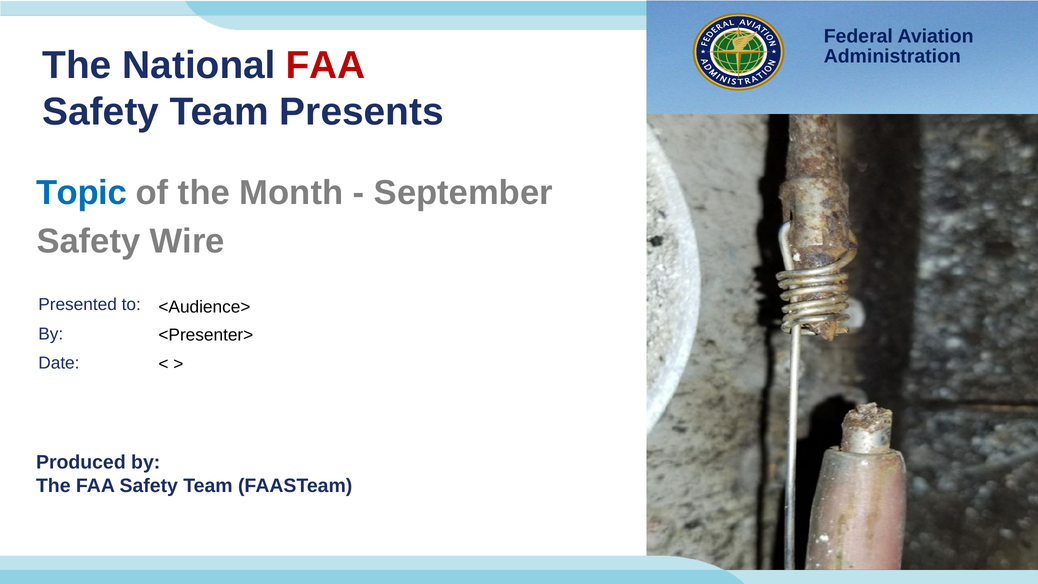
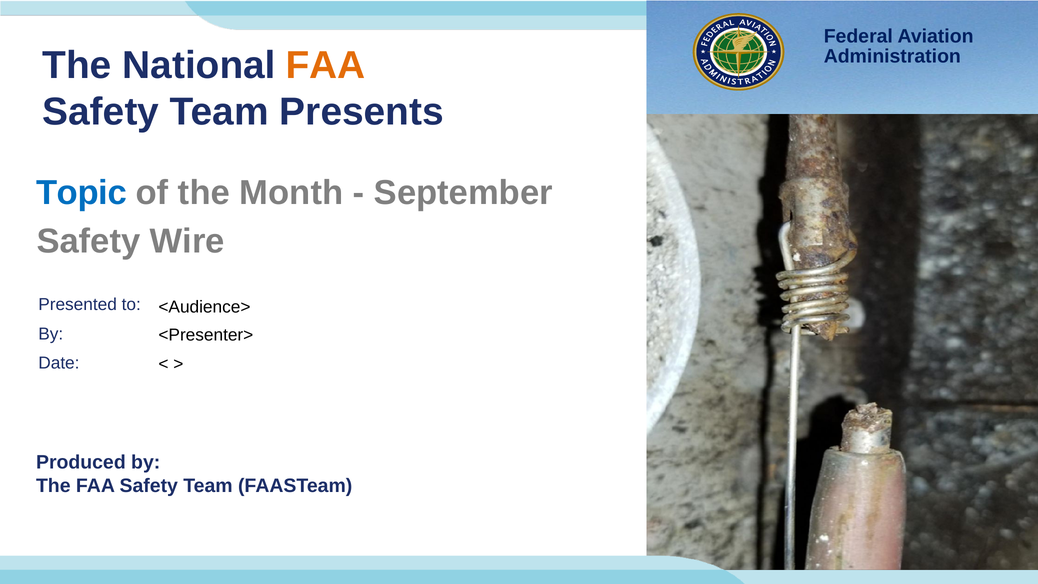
FAA colour: red -> orange (326, 65)
